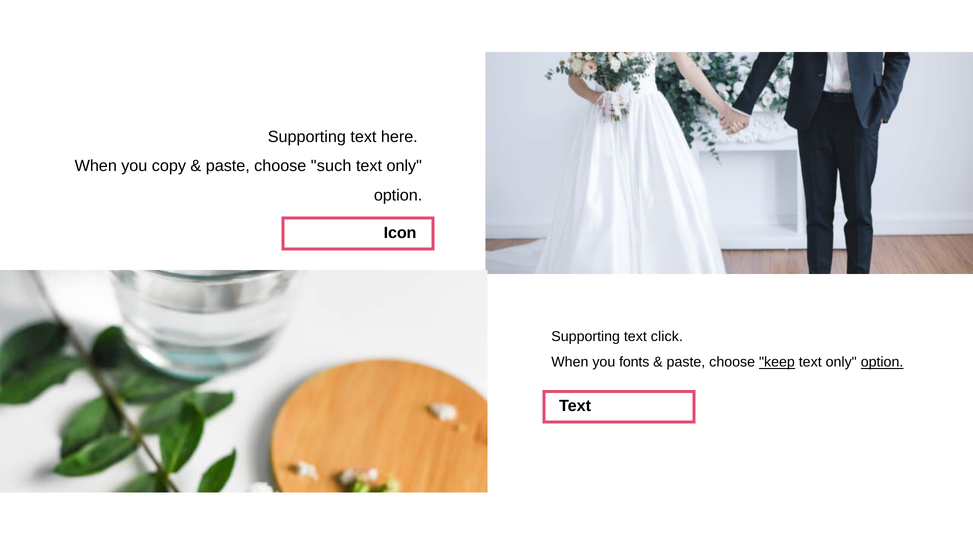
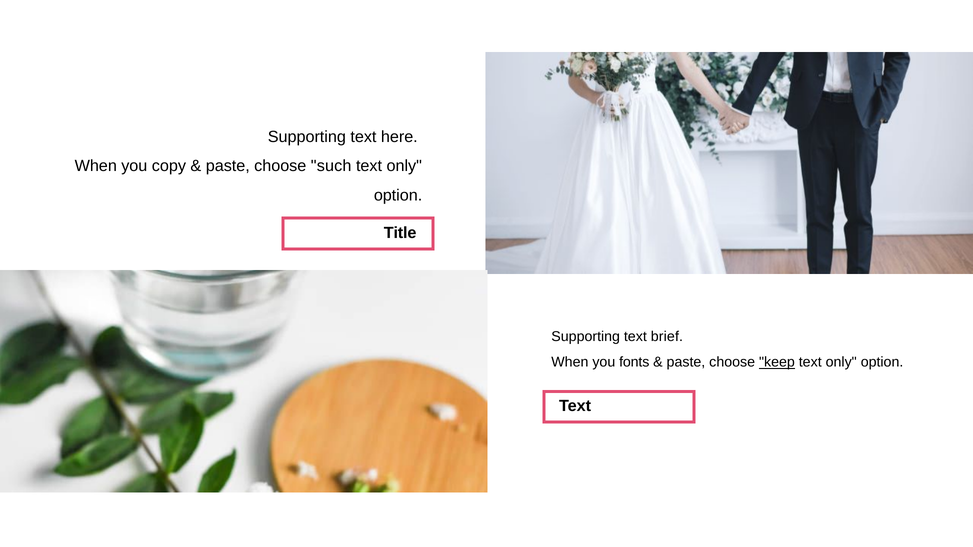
Icon: Icon -> Title (400, 233)
click: click -> brief (667, 337)
option underline: present -> none (882, 362)
